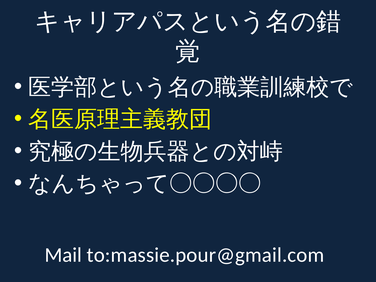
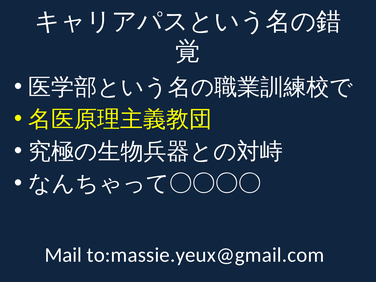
to:massie.pour@gmail.com: to:massie.pour@gmail.com -> to:massie.yeux@gmail.com (205, 255)
